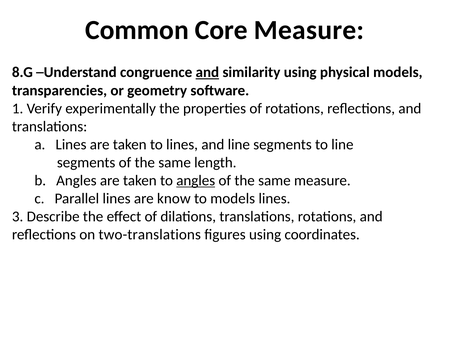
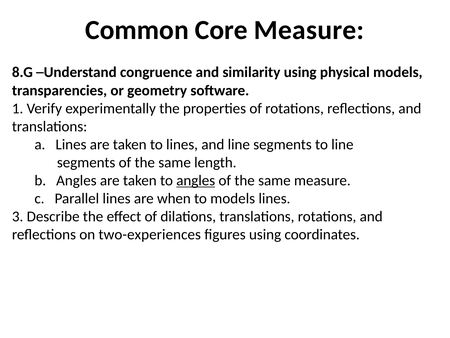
and underline: present -> none (207, 72)
know: know -> when (174, 198)
two-translations: two-translations -> two-experiences (150, 234)
